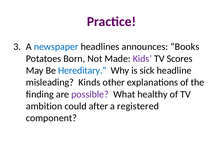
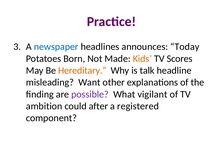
Books: Books -> Today (185, 47)
Kids colour: purple -> orange (142, 59)
Hereditary colour: blue -> orange (82, 71)
sick: sick -> talk (147, 71)
Kinds: Kinds -> Want (89, 83)
healthy: healthy -> vigilant (152, 94)
